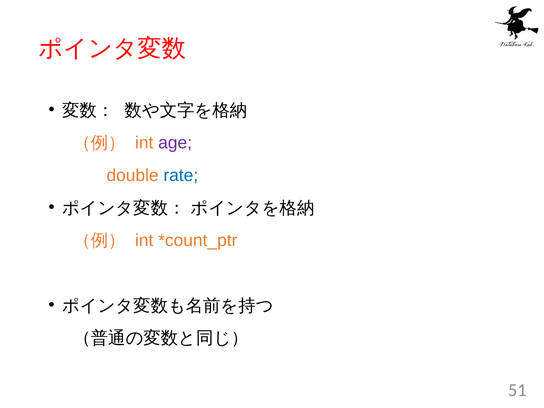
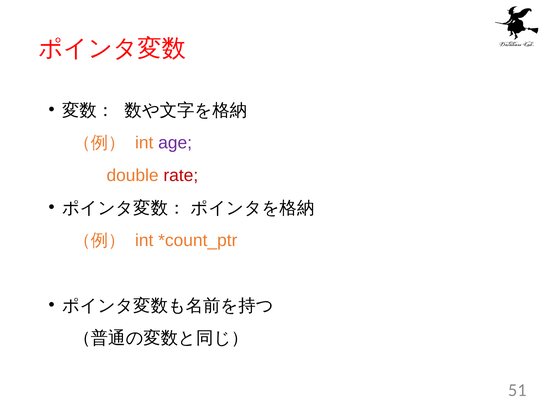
rate colour: blue -> red (181, 175)
